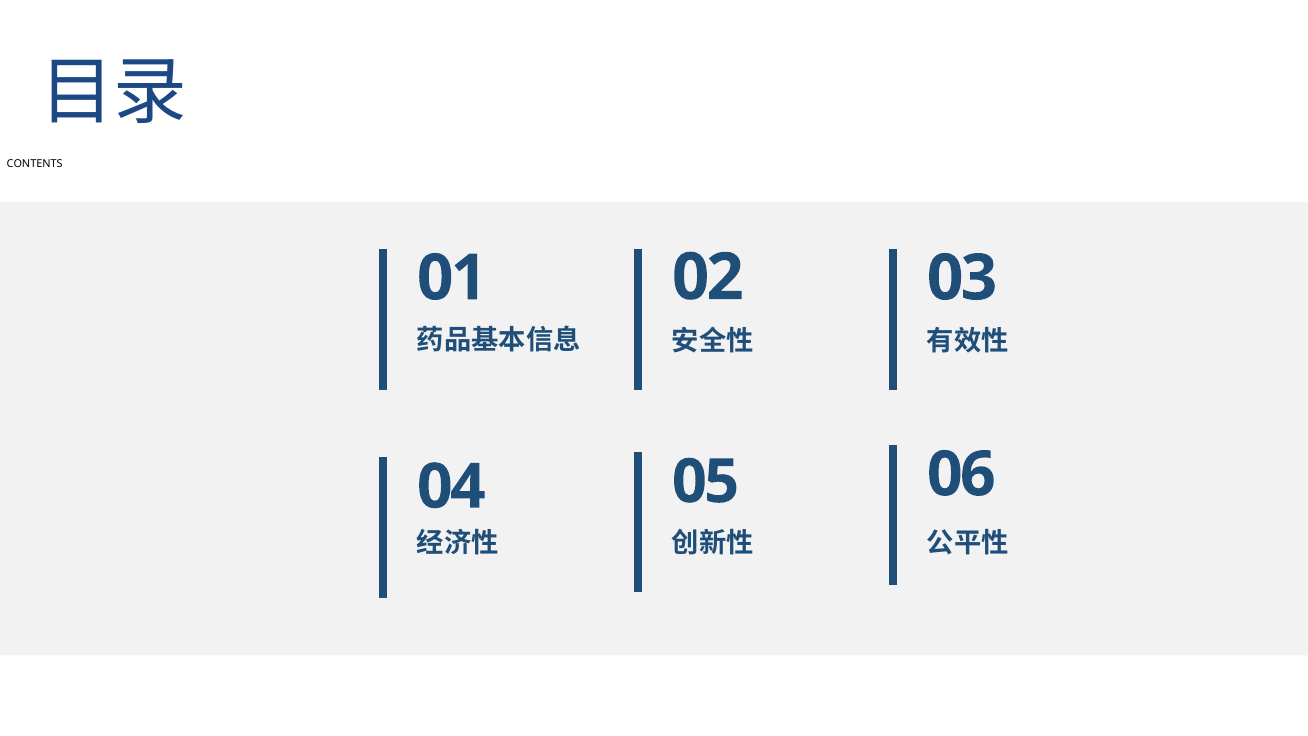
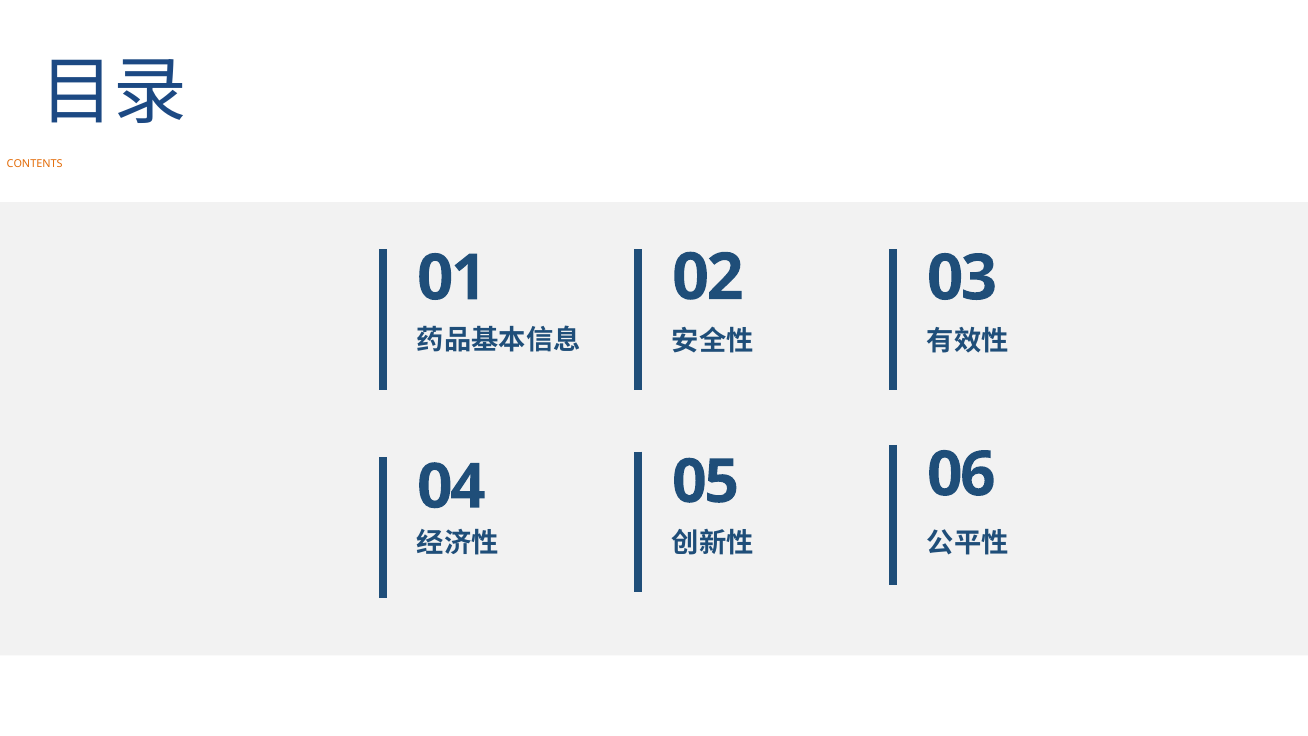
CONTENTS colour: black -> orange (35, 164)
